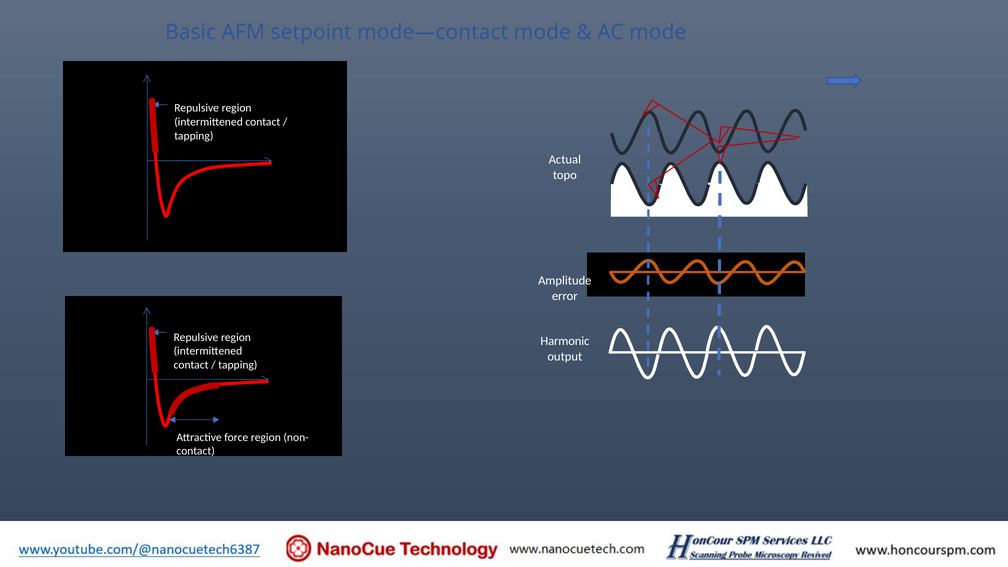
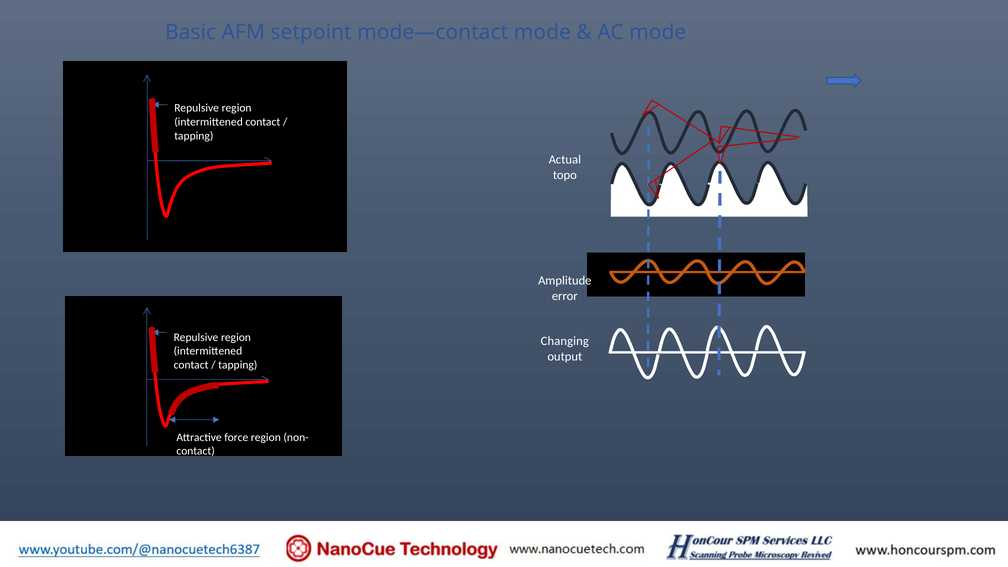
Harmonic: Harmonic -> Changing (565, 341)
